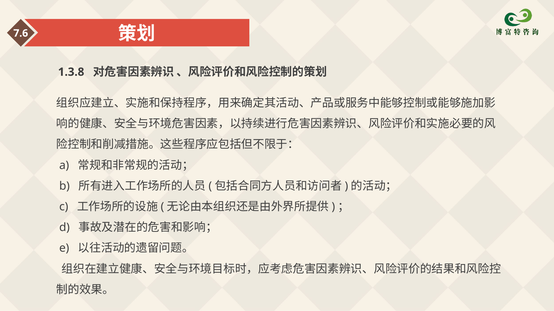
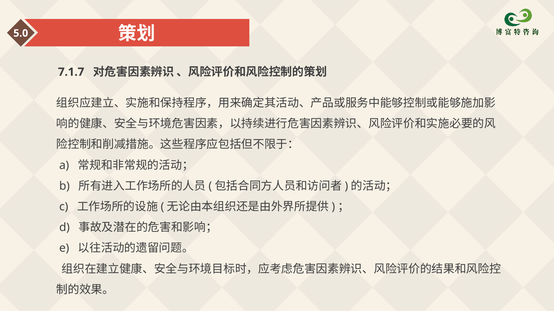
7.6: 7.6 -> 5.0 (21, 33)
1.3.8: 1.3.8 -> 7.1.7 (71, 72)
